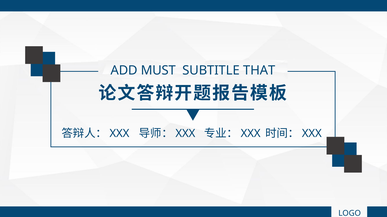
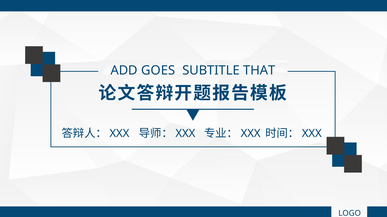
MUST: MUST -> GOES (158, 71)
